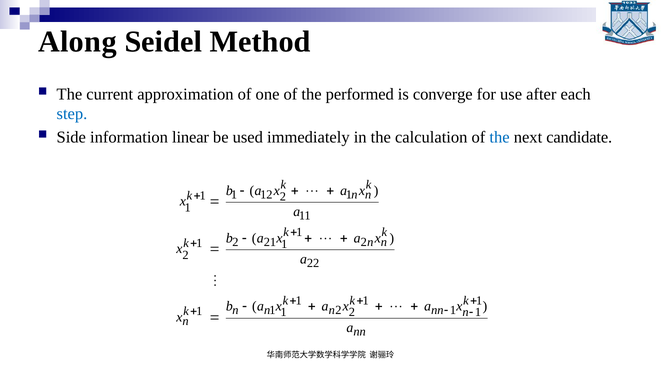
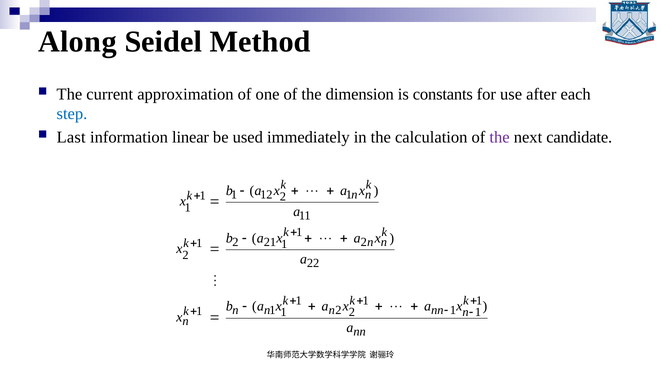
performed: performed -> dimension (360, 94)
converge: converge -> constants (443, 94)
Side: Side -> Last (71, 137)
the colour: blue -> purple (500, 137)
